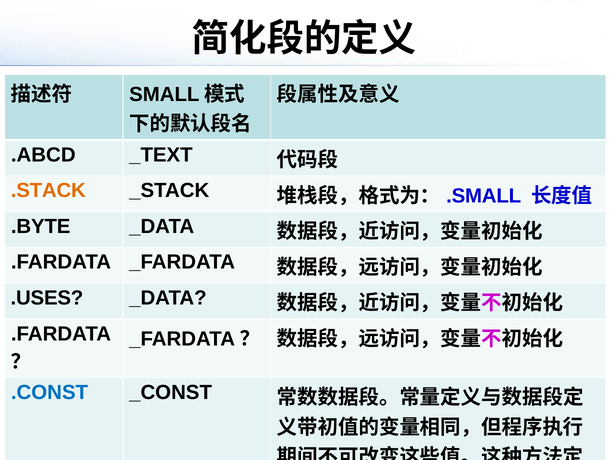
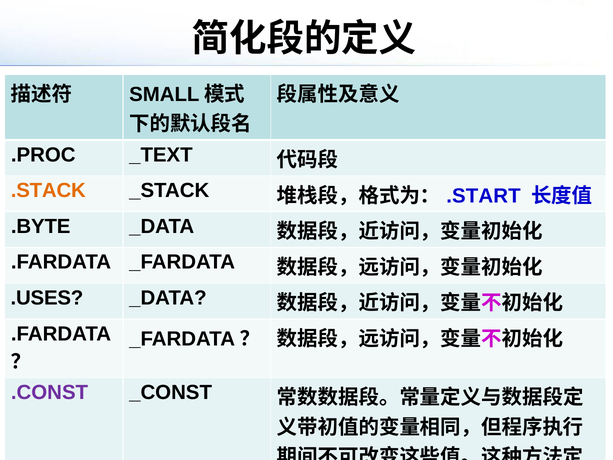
.ABCD: .ABCD -> .PROC (43, 155)
.SMALL: .SMALL -> .START (484, 196)
.CONST colour: blue -> purple (50, 392)
